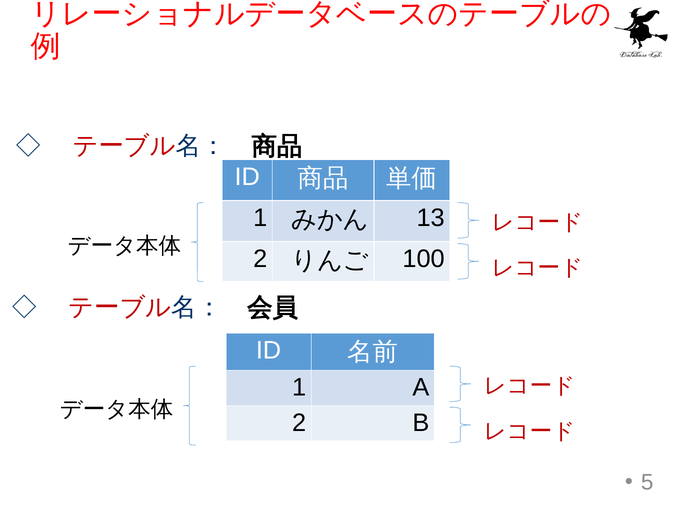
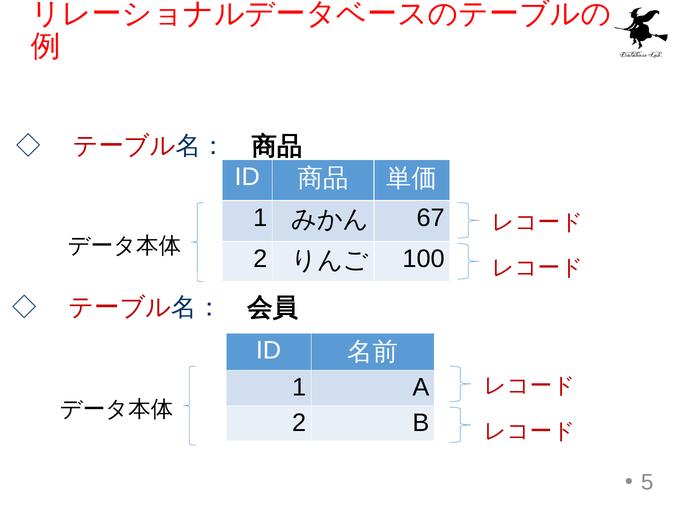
13: 13 -> 67 (431, 218)
